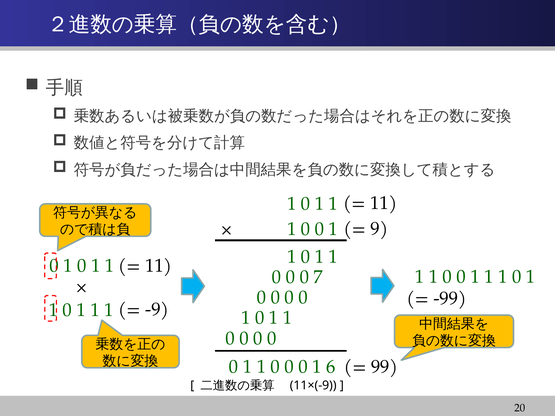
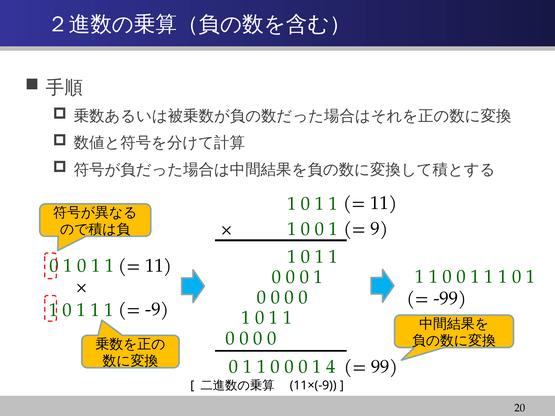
7: 7 -> 1 (318, 277)
6: 6 -> 4 (331, 367)
